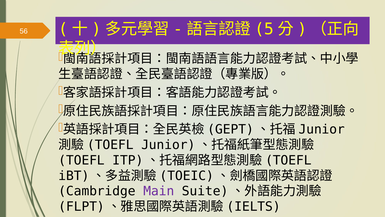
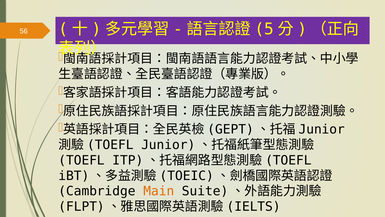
Main colour: purple -> orange (159, 191)
